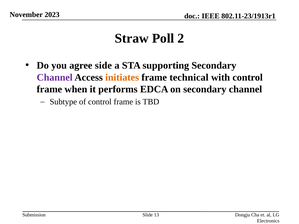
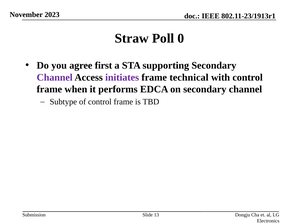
2: 2 -> 0 (181, 38)
side: side -> first (103, 65)
initiates colour: orange -> purple (122, 77)
